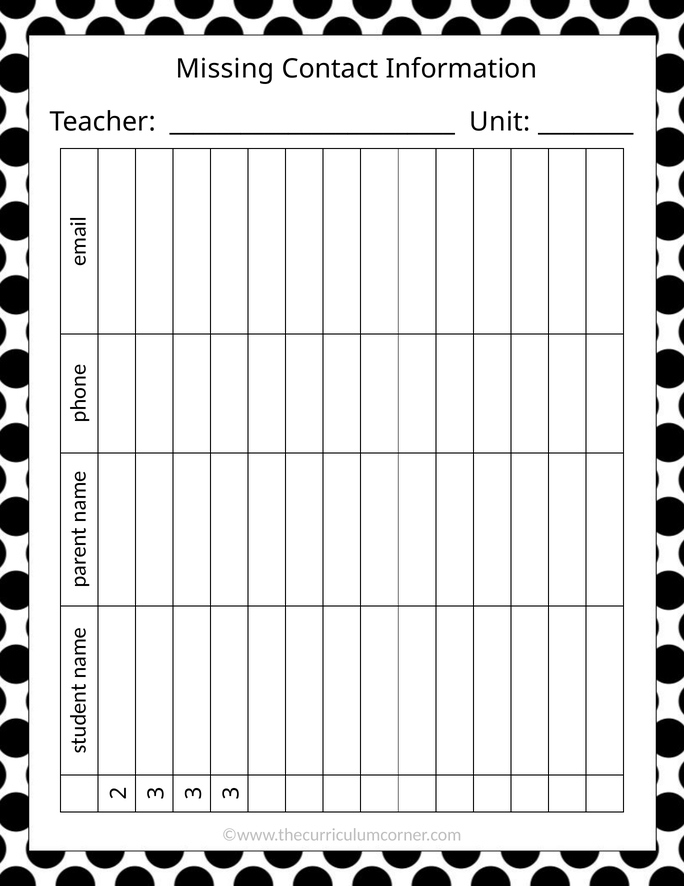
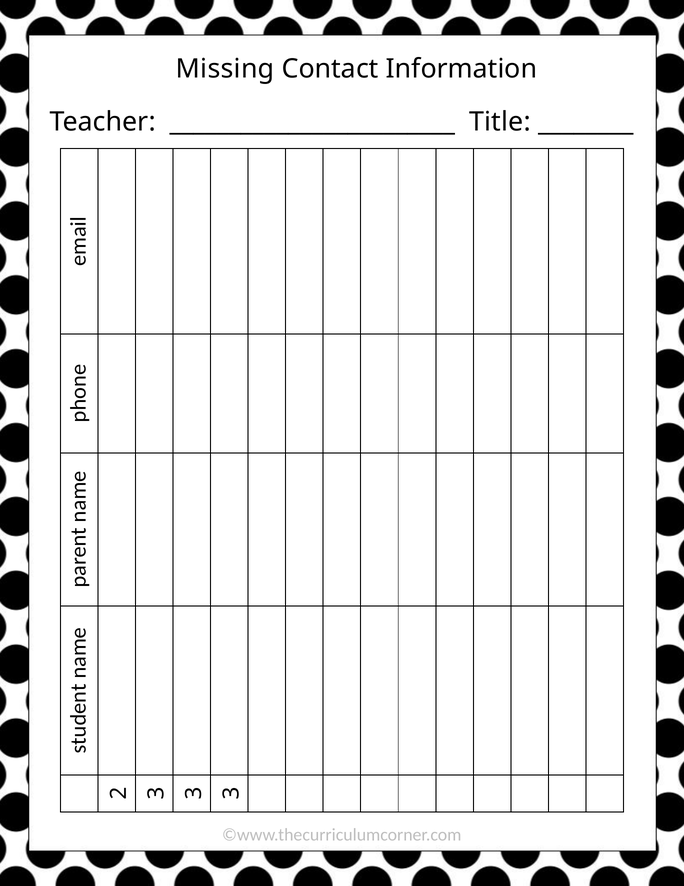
Unit: Unit -> Title (500, 122)
